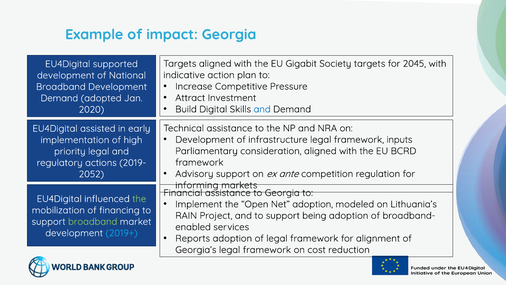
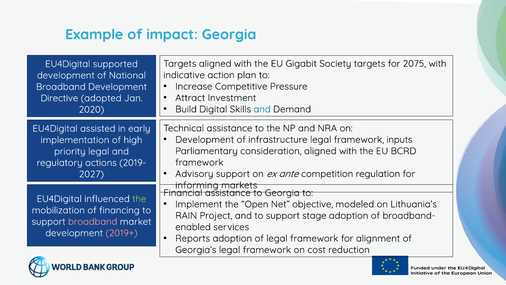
2045: 2045 -> 2075 (414, 64)
Demand: Demand -> Directive (59, 98)
2052: 2052 -> 2027 (91, 174)
Net adoption: adoption -> objective (313, 204)
being: being -> stage (314, 215)
broadband colour: light green -> pink (93, 221)
2019+ colour: light blue -> pink (122, 233)
